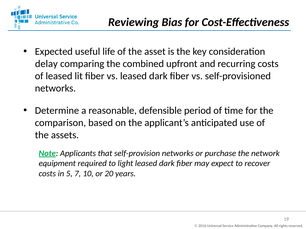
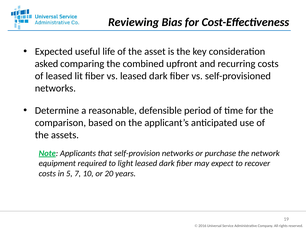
delay: delay -> asked (46, 64)
